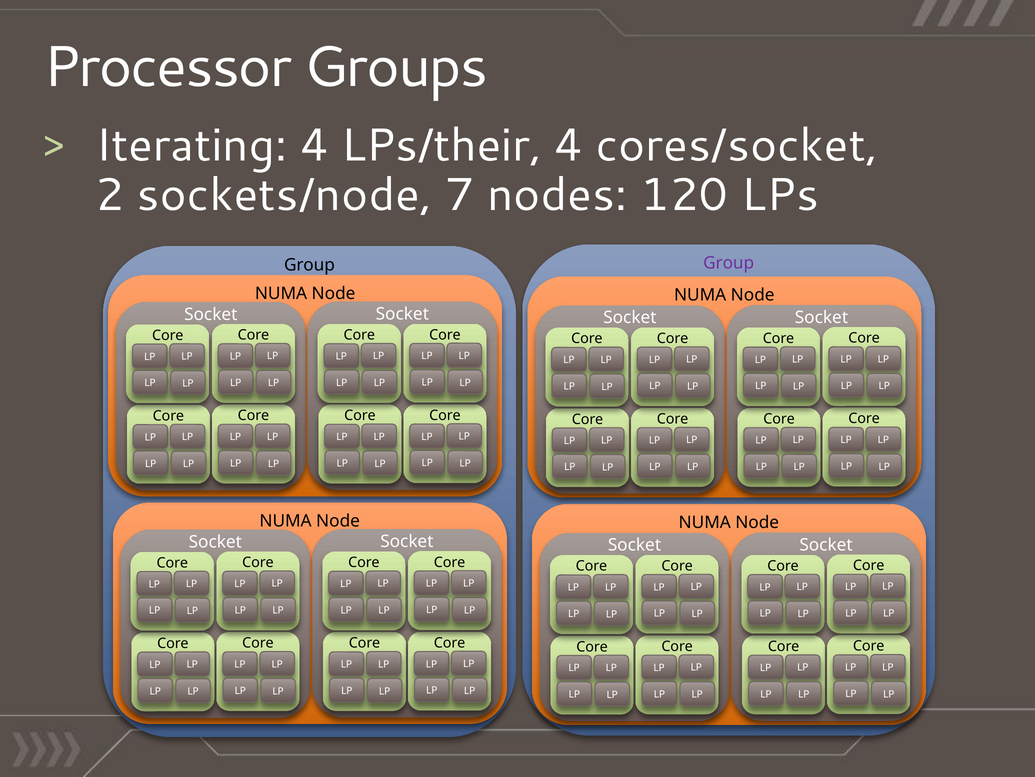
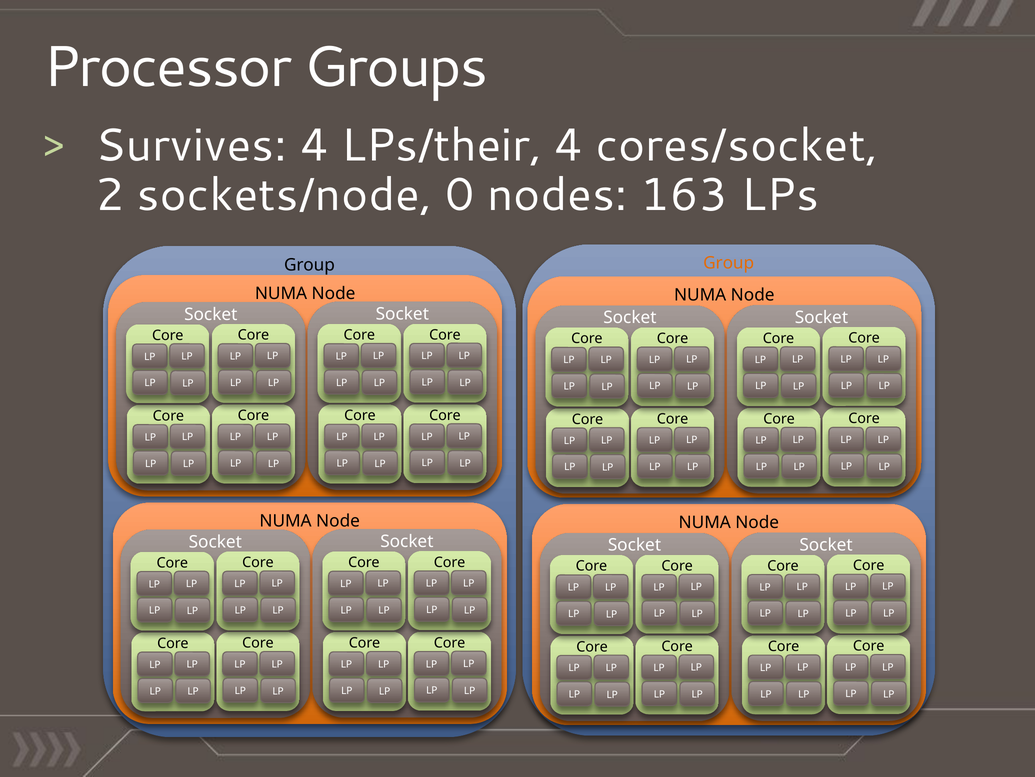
Iterating: Iterating -> Survives (191, 145)
7: 7 -> 0 (460, 195)
120: 120 -> 163 (684, 195)
Group colour: purple -> orange (729, 263)
